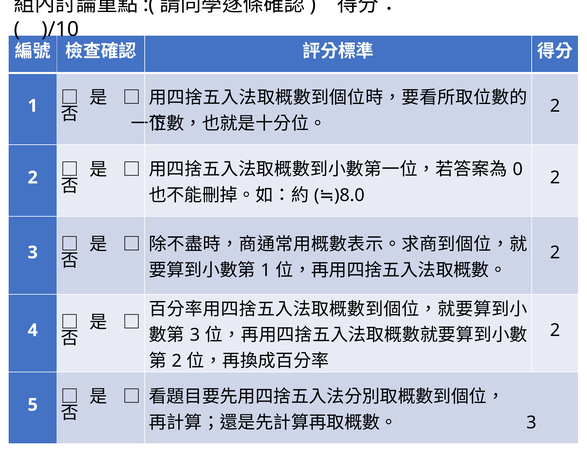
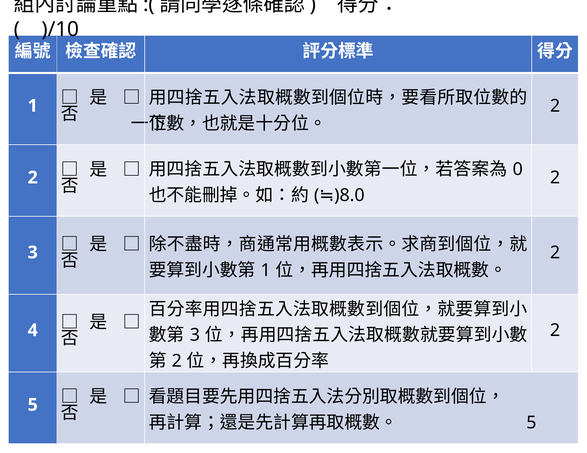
3: 3 -> 5 (531, 423)
